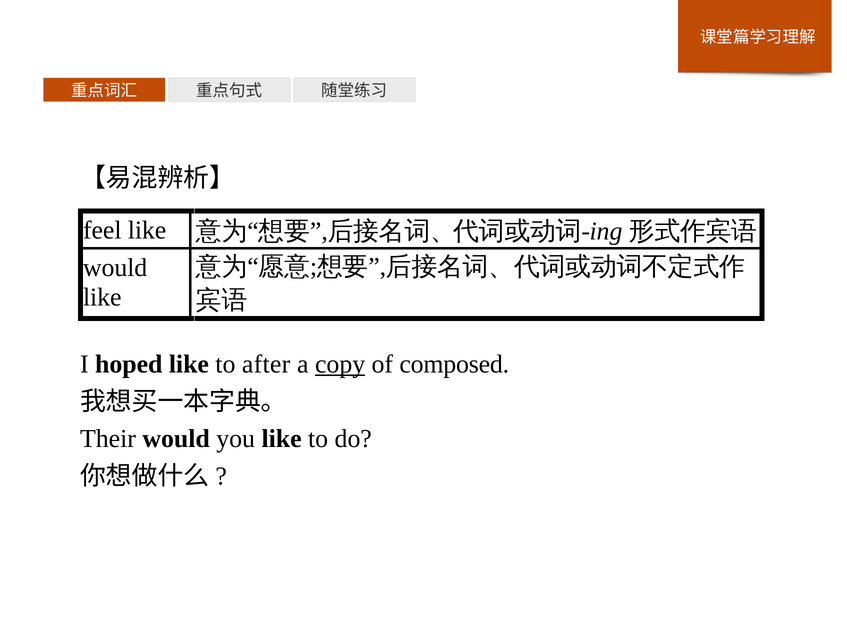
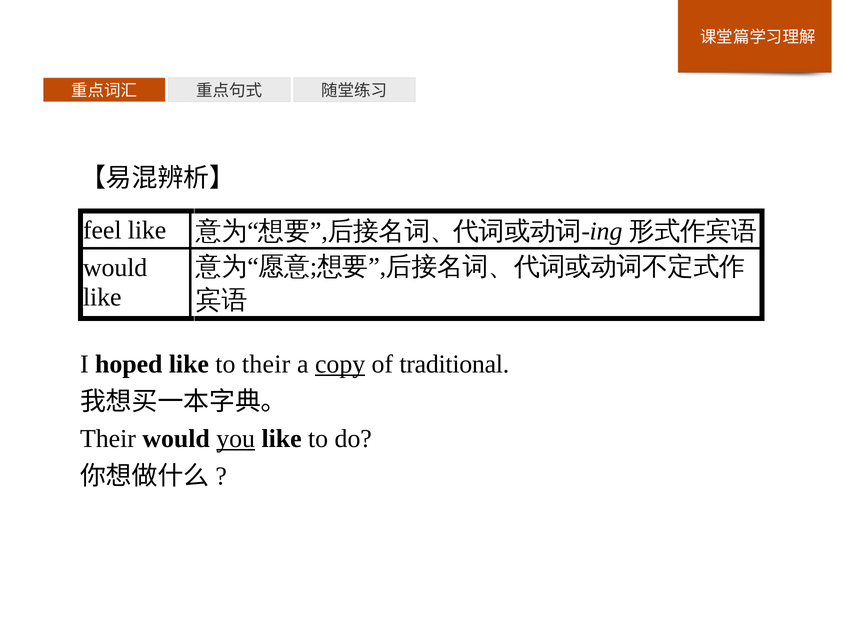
to after: after -> their (266, 364)
composed: composed -> traditional (454, 364)
you underline: none -> present (236, 439)
